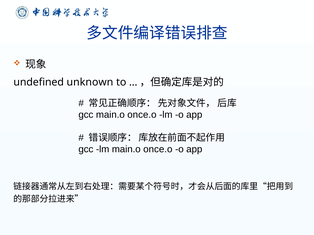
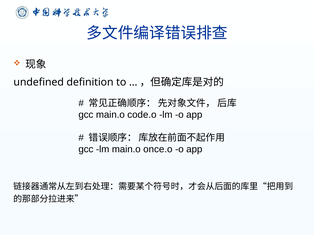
unknown: unknown -> definition (90, 82)
gcc main.o once.o: once.o -> code.o (142, 115)
